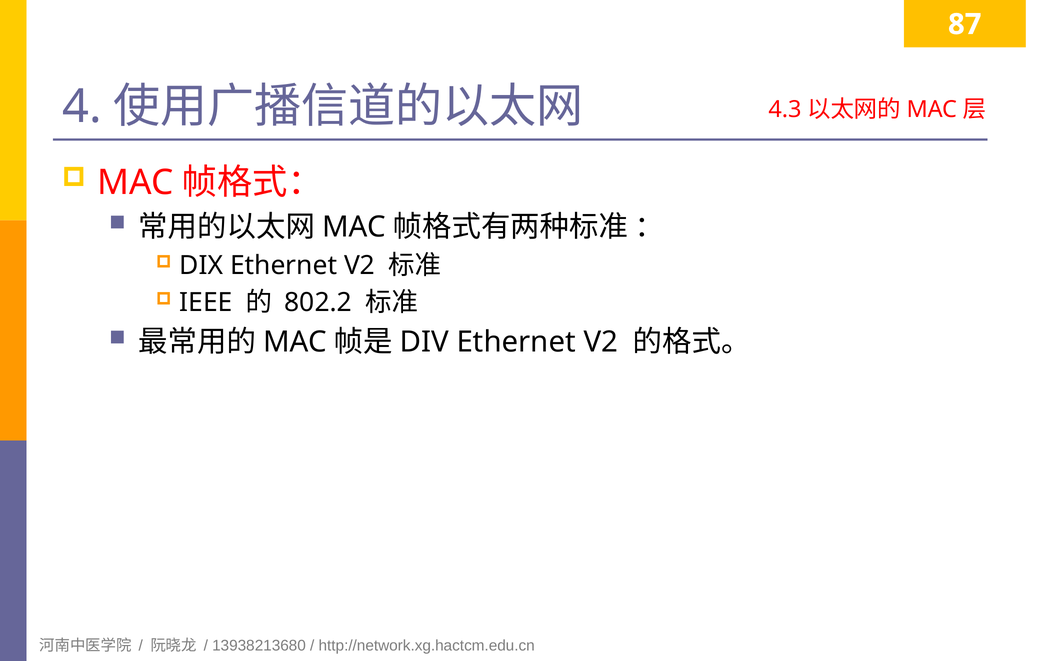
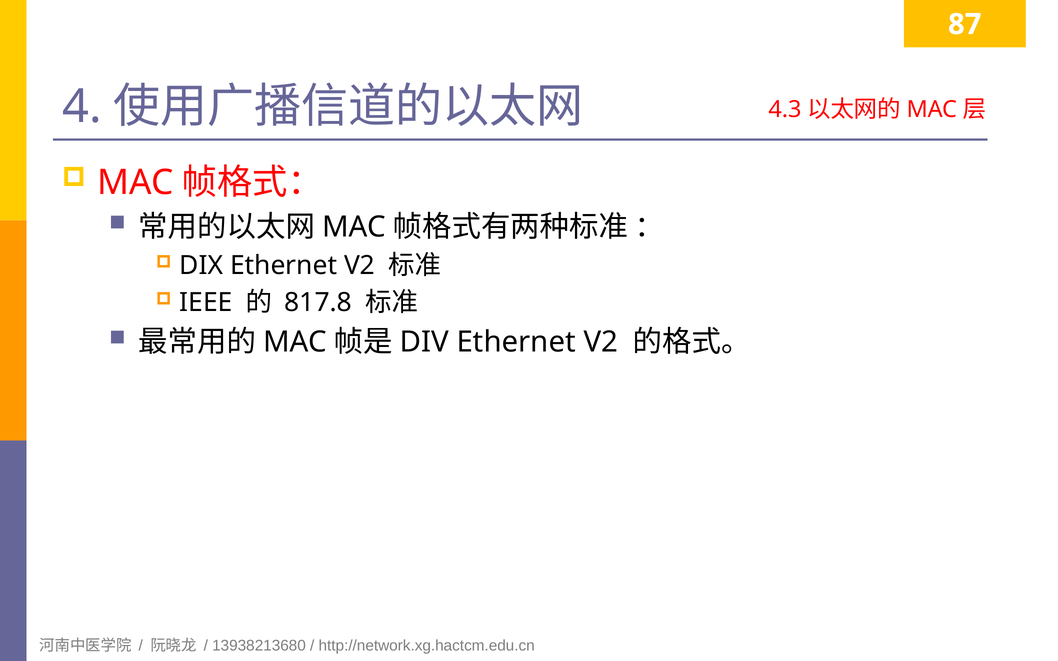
802.2: 802.2 -> 817.8 (318, 303)
